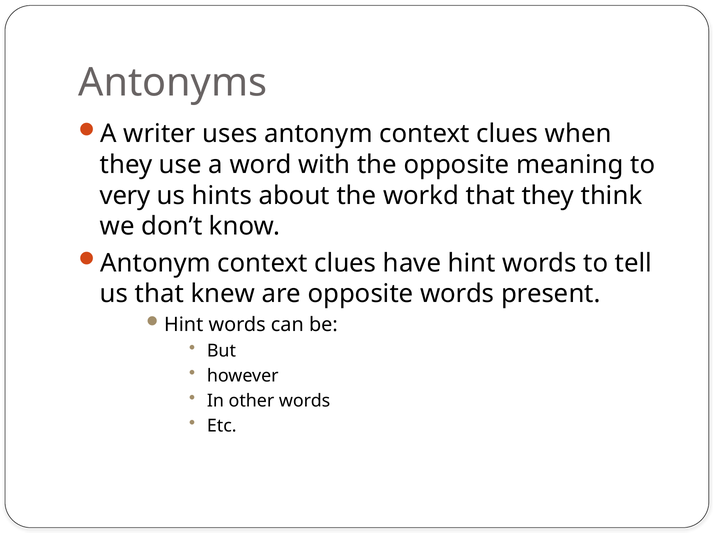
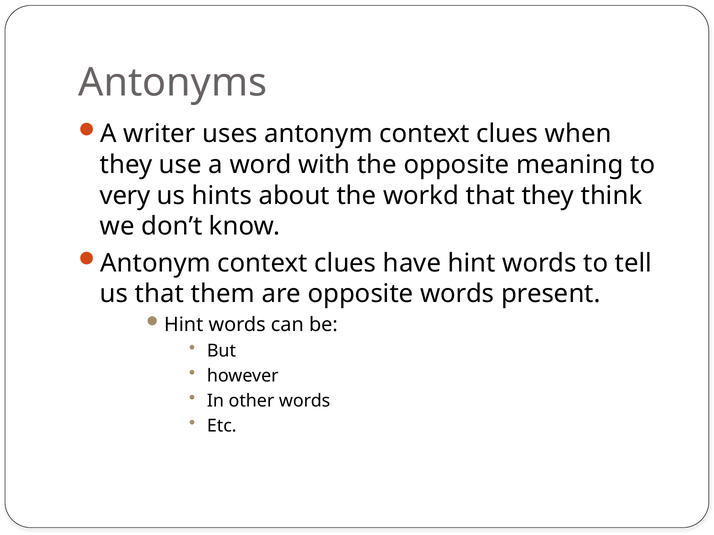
knew: knew -> them (223, 294)
